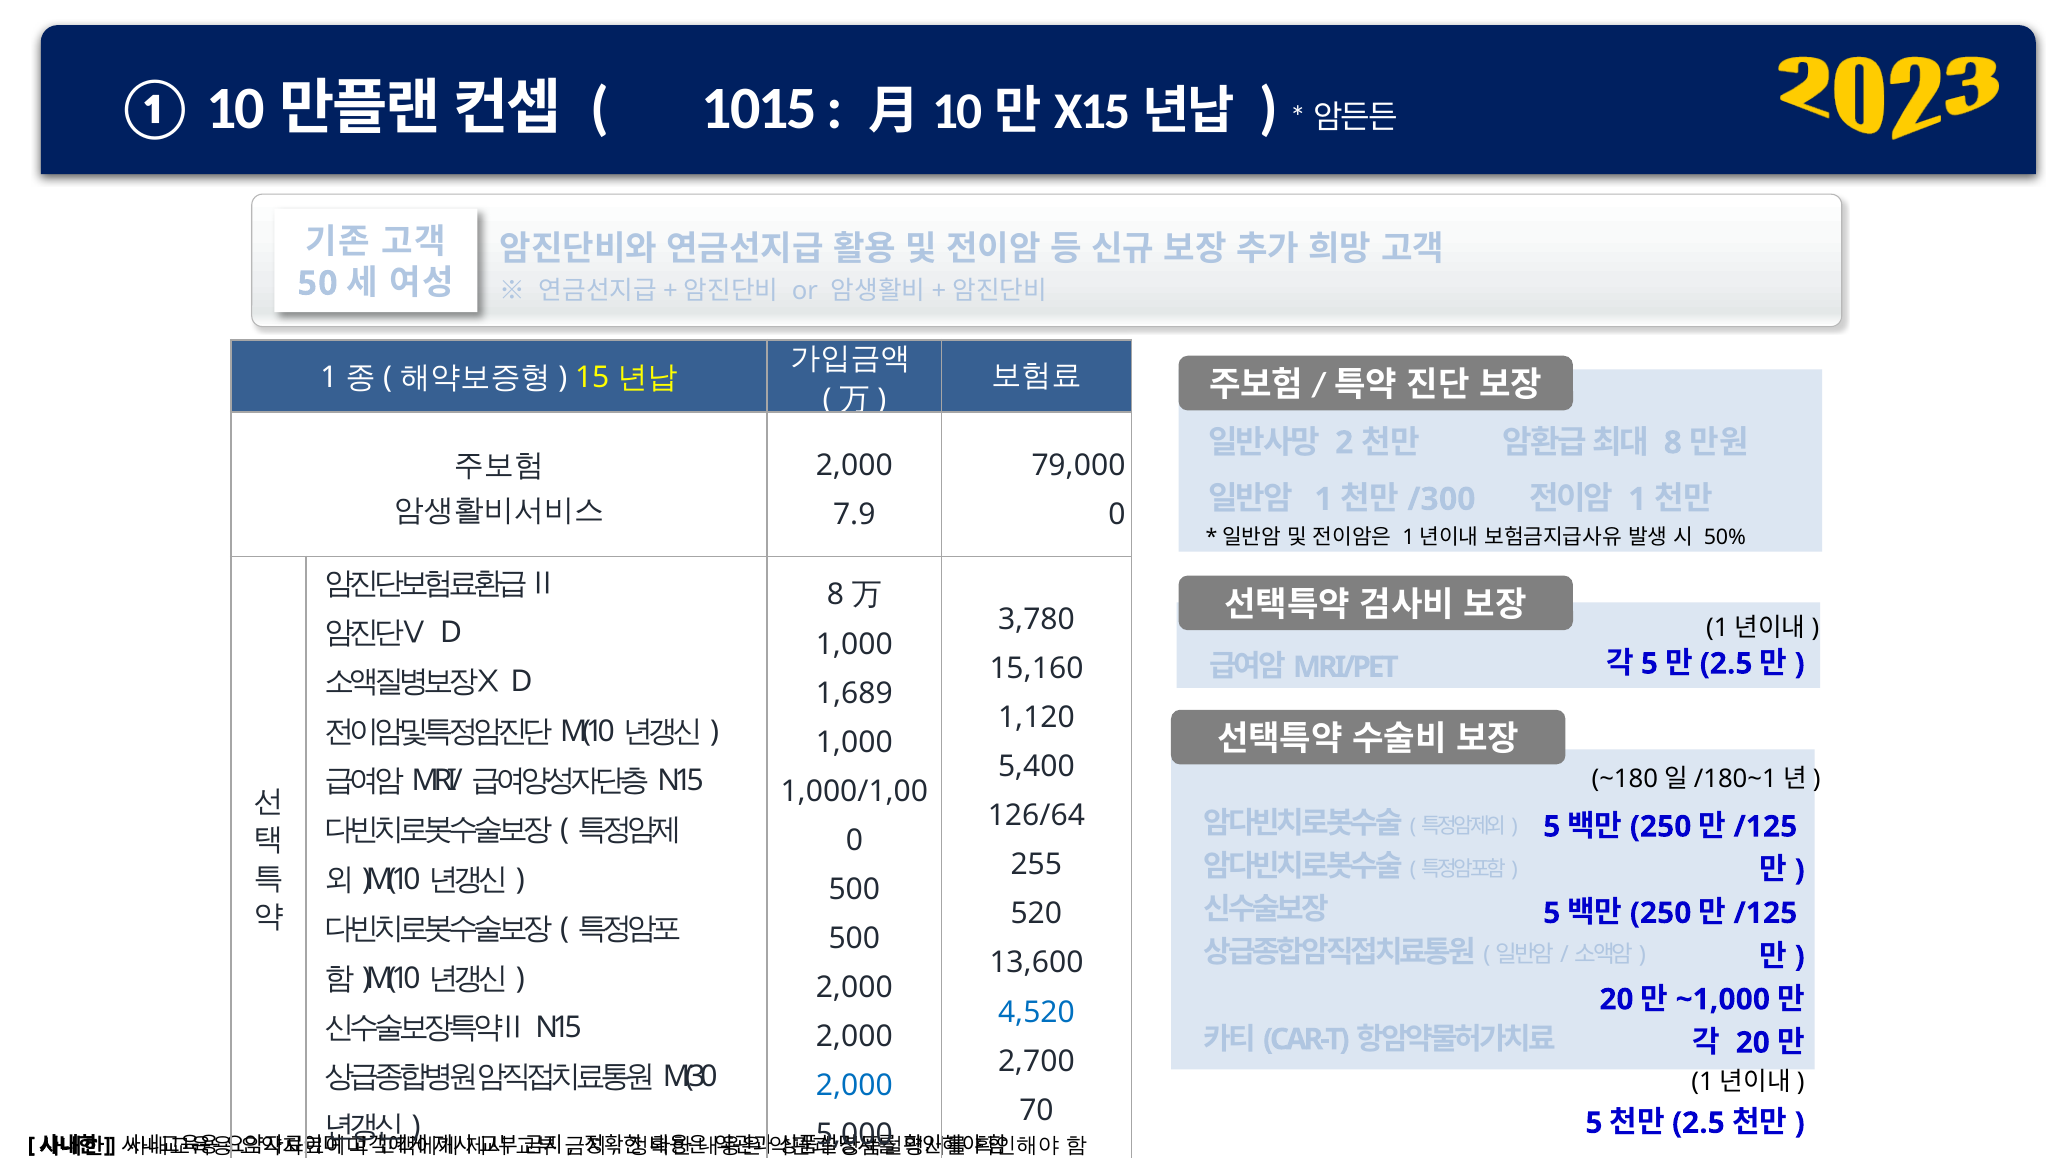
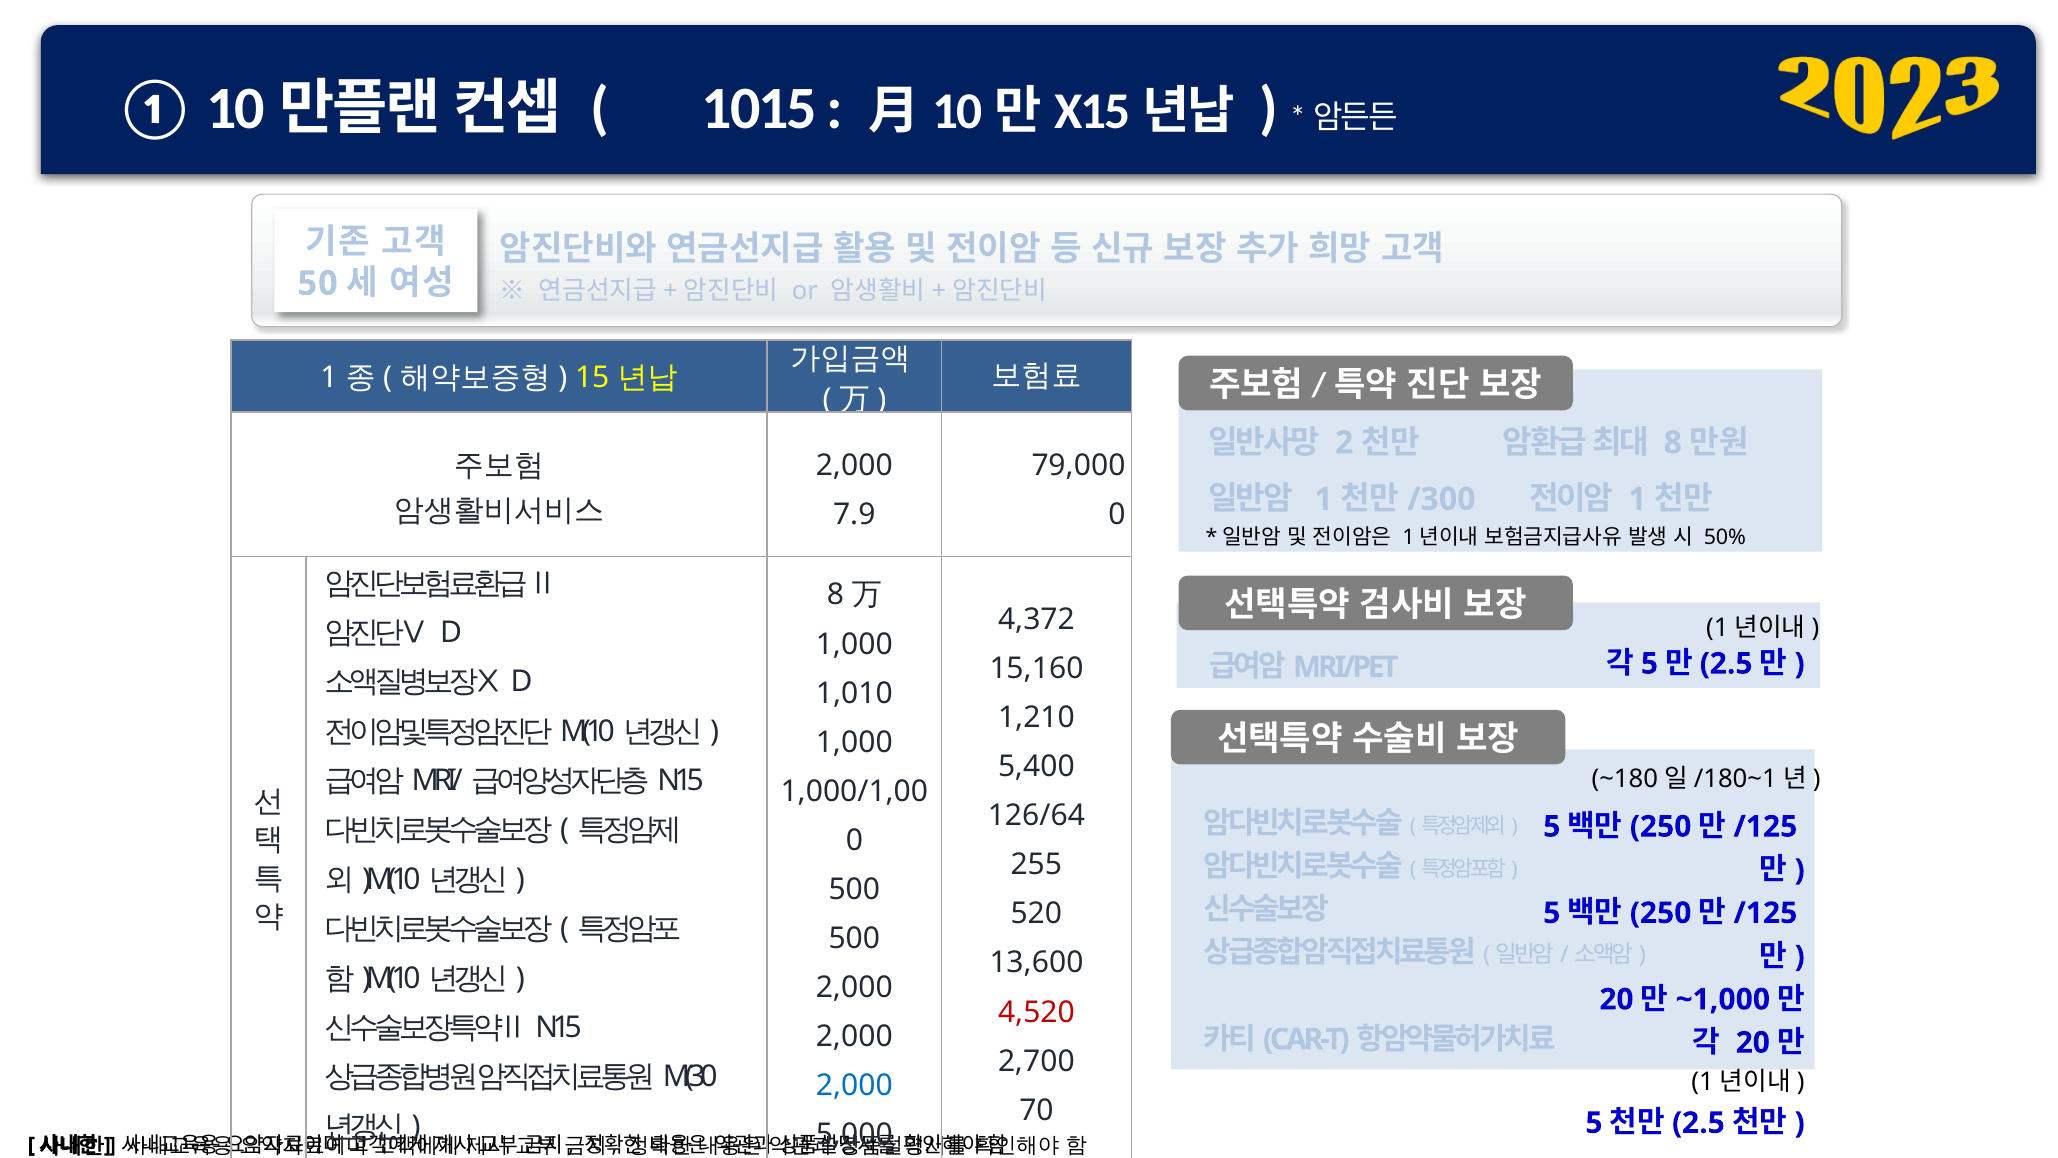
3,780: 3,780 -> 4,372 (1036, 619)
1,689: 1,689 -> 1,010 (854, 693)
1,120: 1,120 -> 1,210 (1036, 718)
4,520 colour: blue -> red (1036, 1012)
